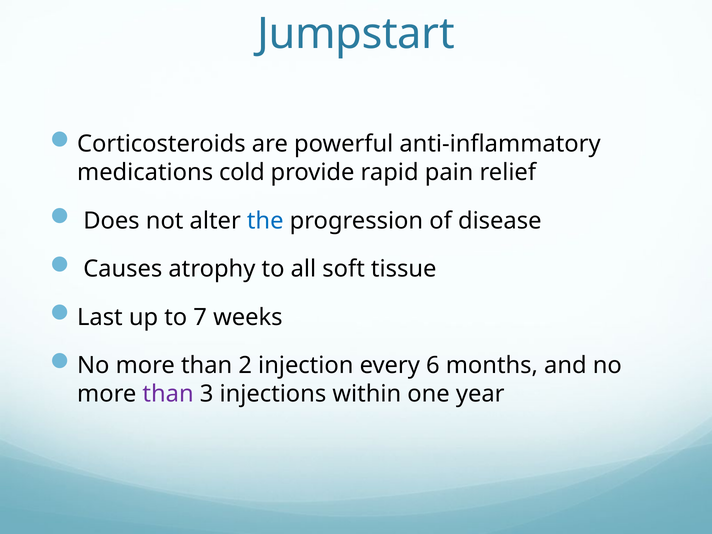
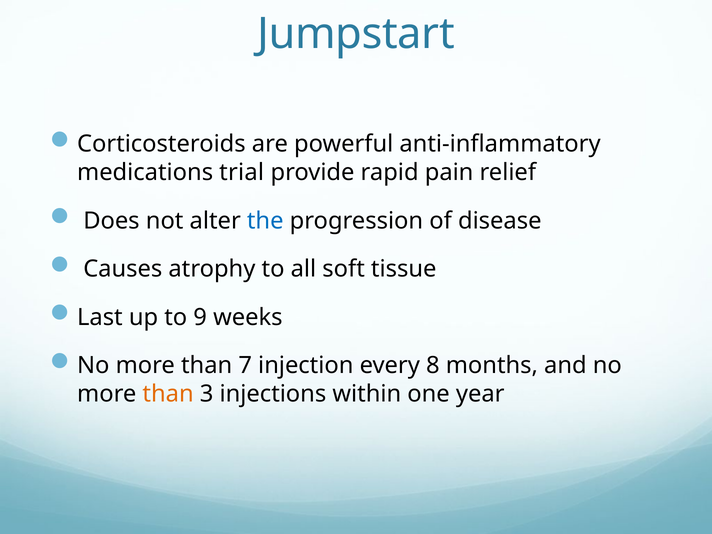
cold: cold -> trial (242, 173)
7: 7 -> 9 (200, 317)
2: 2 -> 7 (245, 366)
6: 6 -> 8 (433, 366)
than colour: purple -> orange (168, 394)
